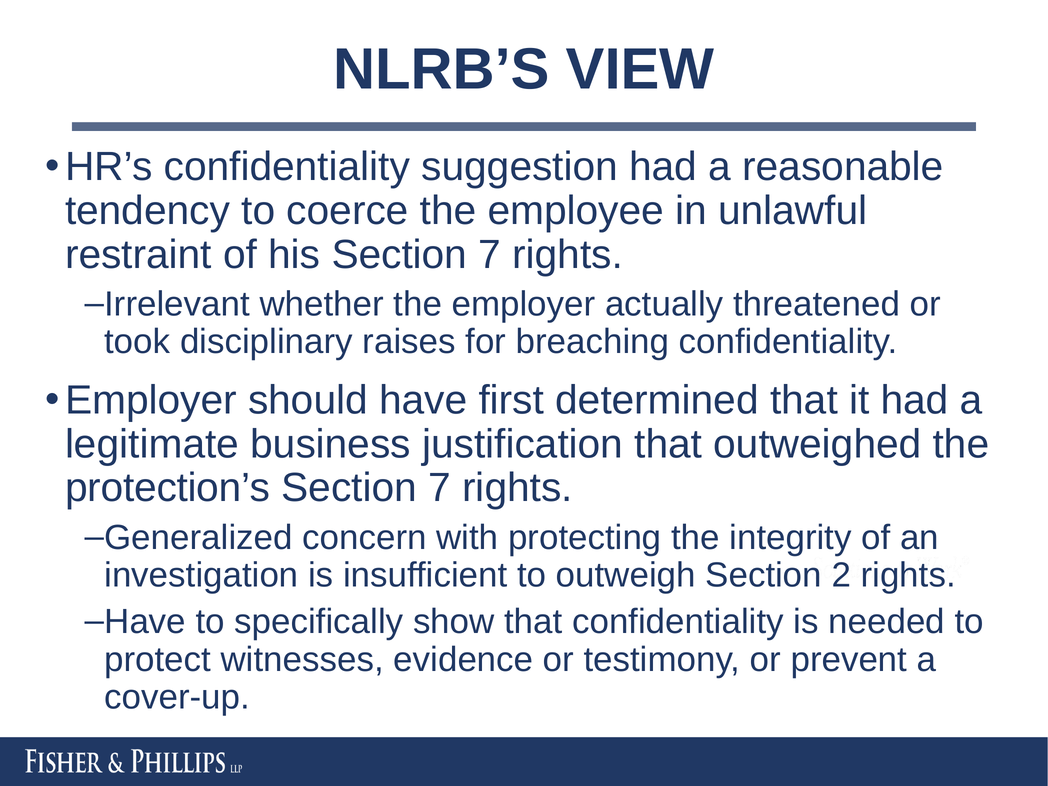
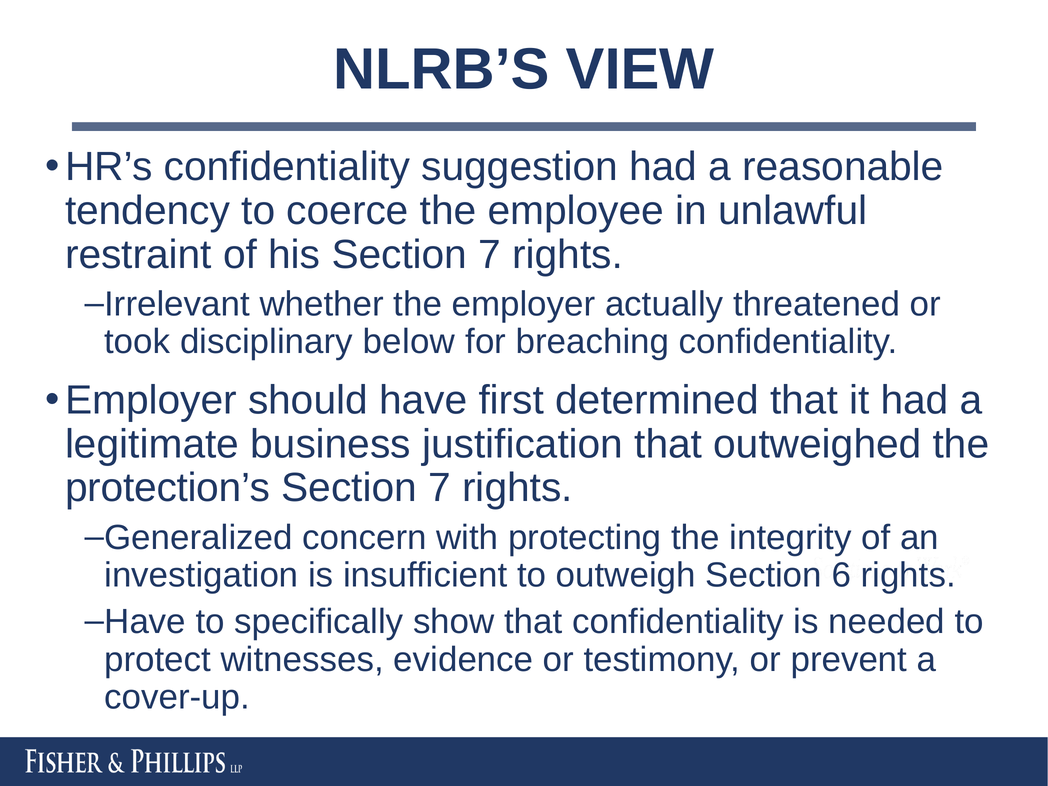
raises: raises -> below (409, 342)
2: 2 -> 6 (841, 575)
